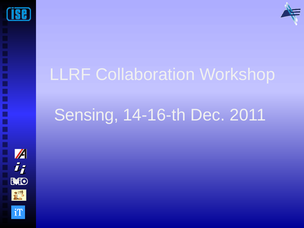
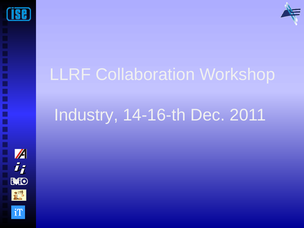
Sensing: Sensing -> Industry (86, 115)
